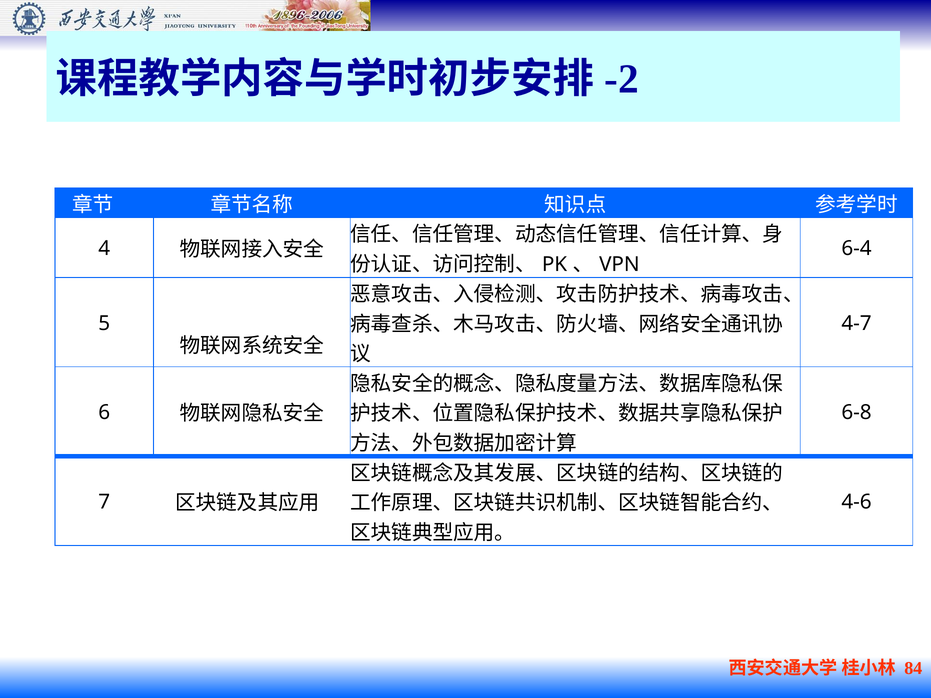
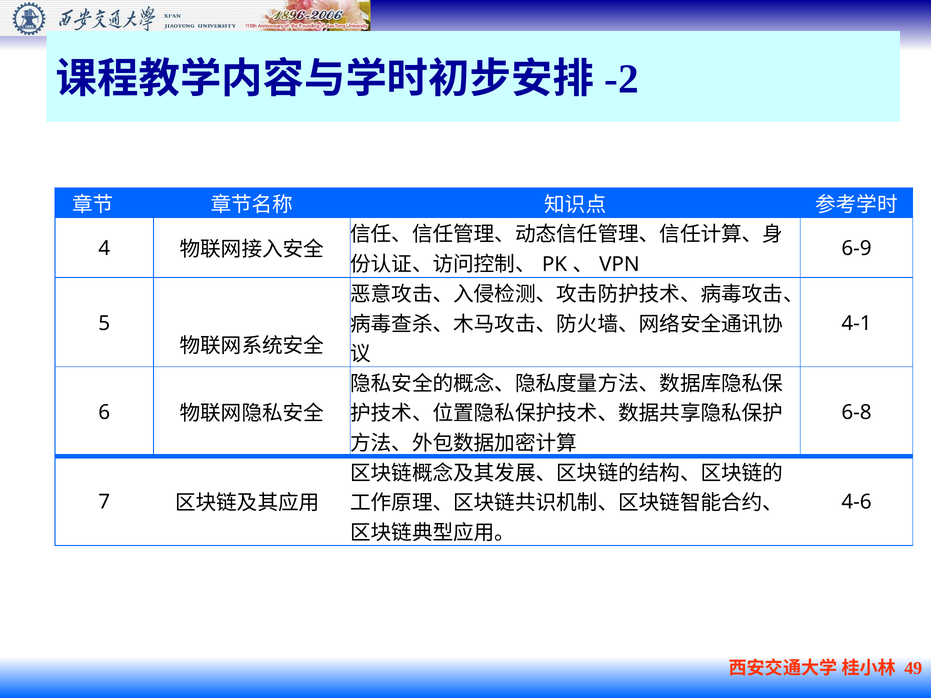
6-4: 6-4 -> 6-9 (857, 249)
4-7: 4-7 -> 4-1 (857, 323)
84: 84 -> 49 (913, 668)
